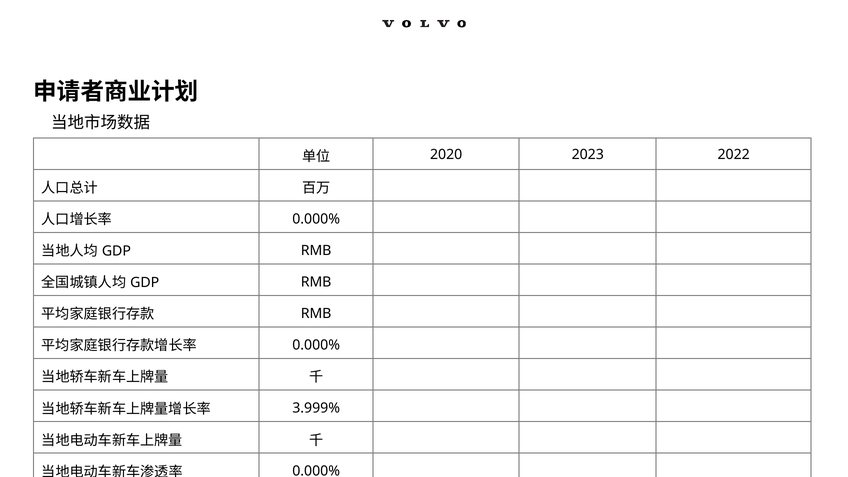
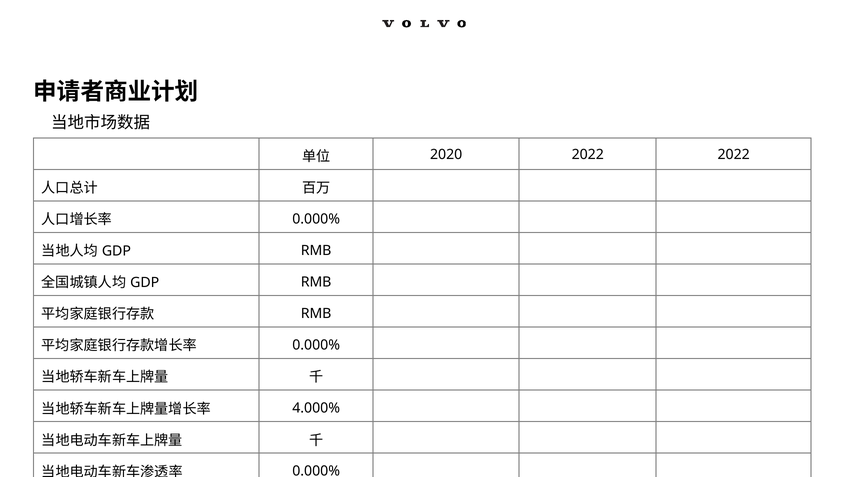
2020 2023: 2023 -> 2022 (588, 154)
3.999%: 3.999% -> 4.000% (316, 408)
